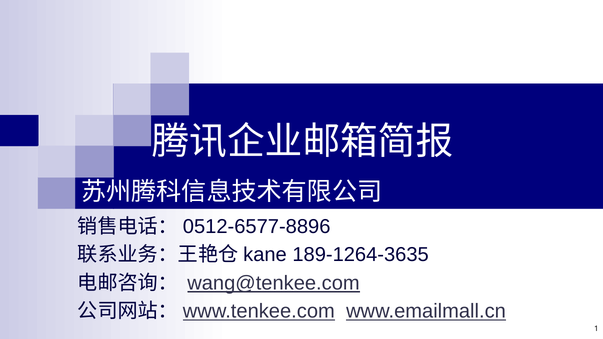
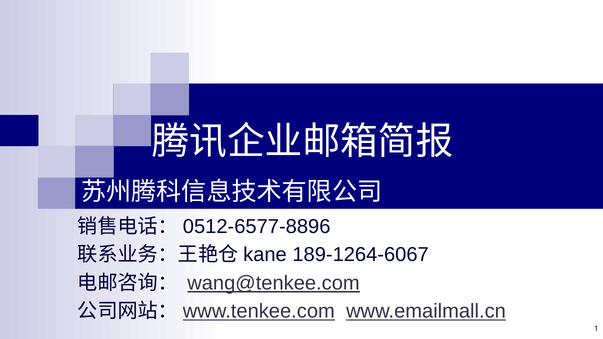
189-1264-3635: 189-1264-3635 -> 189-1264-6067 (361, 255)
